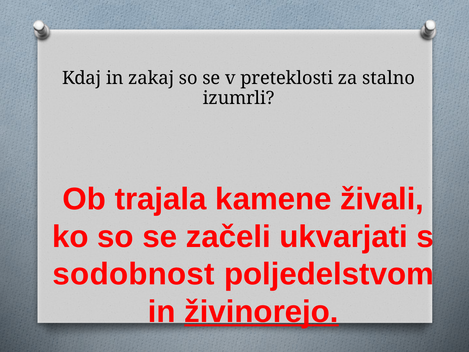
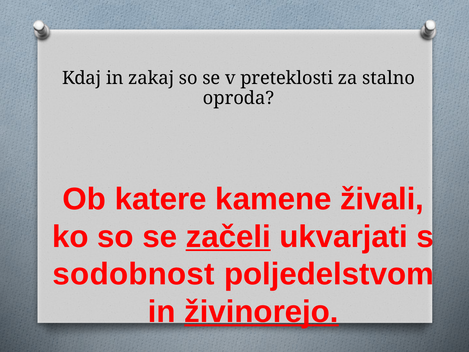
izumrli: izumrli -> oproda (239, 98)
trajala: trajala -> katere (161, 199)
začeli underline: none -> present (228, 237)
